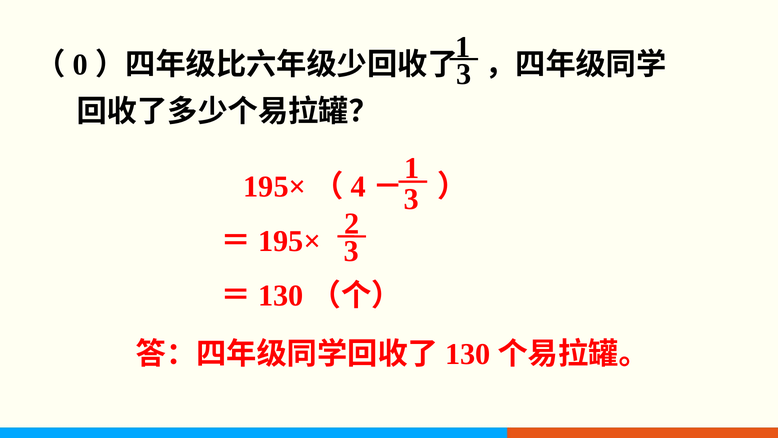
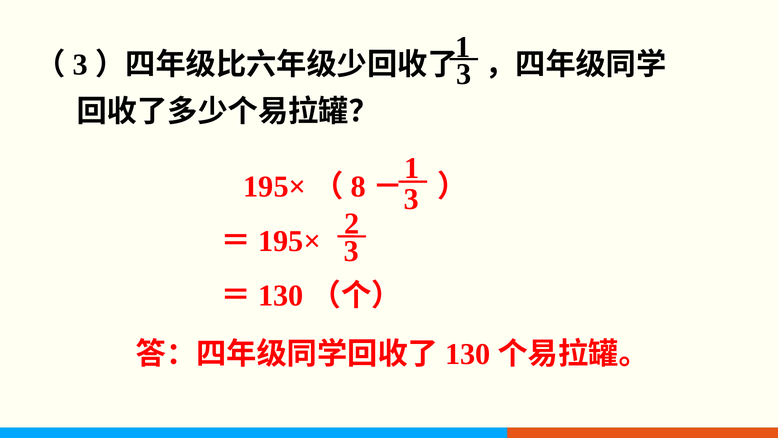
0: 0 -> 3 (80, 64)
4: 4 -> 8 (358, 187)
